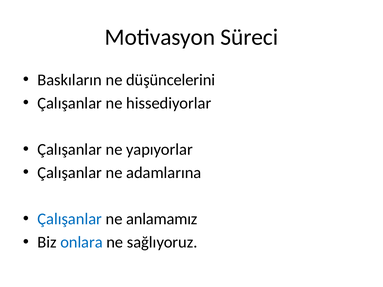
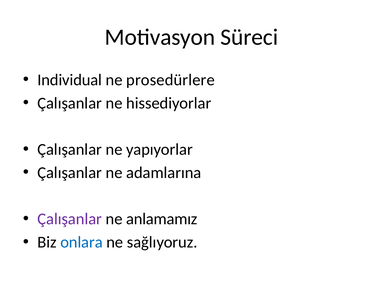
Baskıların: Baskıların -> Individual (70, 80)
düşüncelerini: düşüncelerini -> prosedürlere (171, 80)
Çalışanlar colour: blue -> purple (70, 219)
